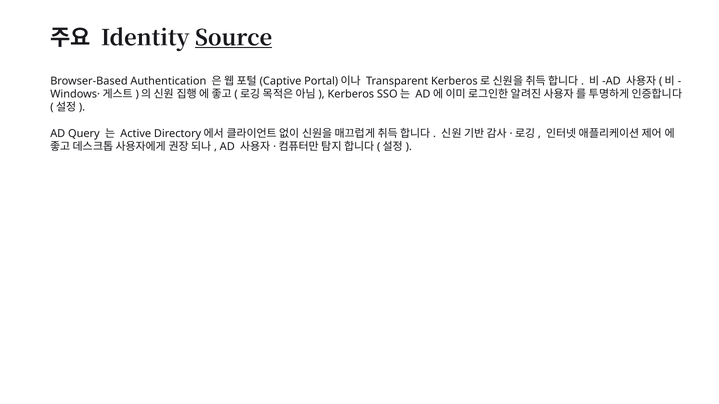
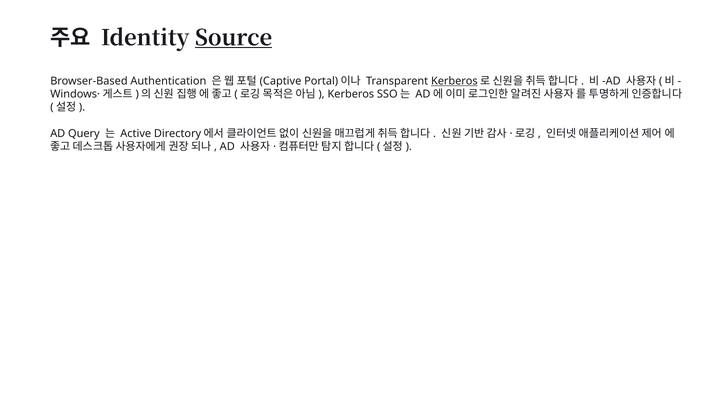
Kerberos underline: none -> present (454, 81)
